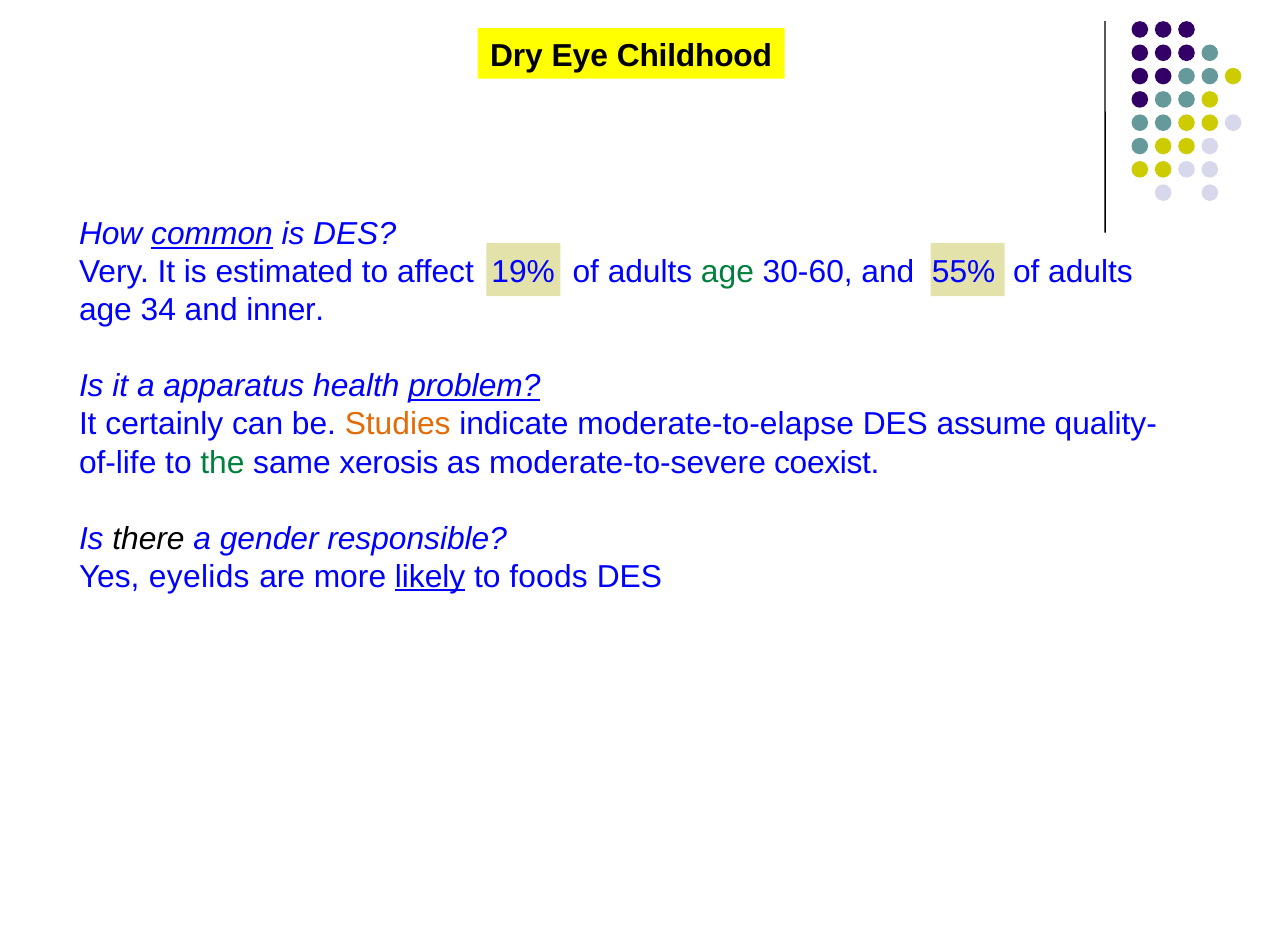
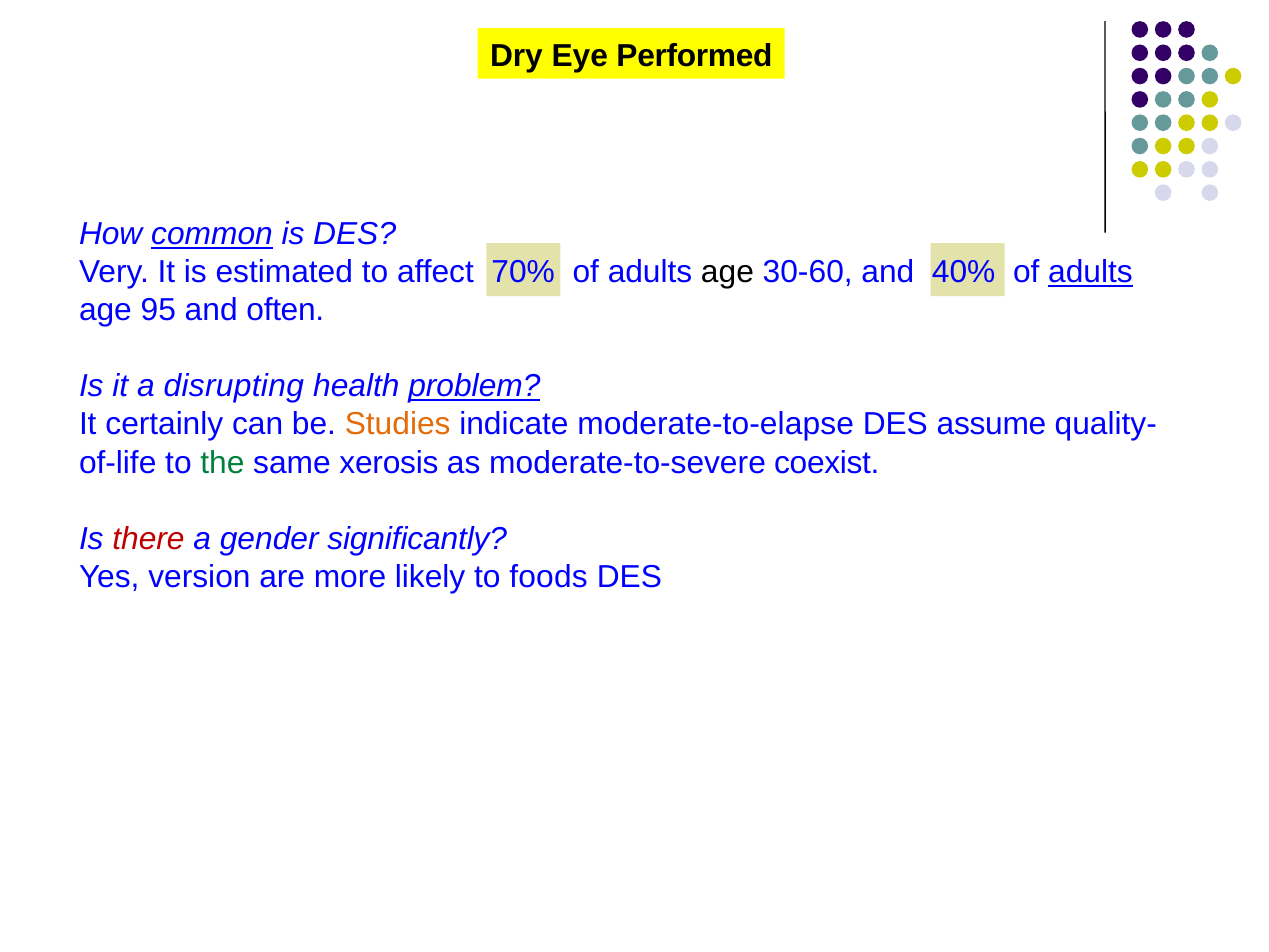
Childhood: Childhood -> Performed (694, 56)
19%: 19% -> 70% (523, 272)
age colour: green -> black (727, 272)
55%: 55% -> 40% (964, 272)
adults underline: none -> present (1090, 272)
34: 34 -> 95 (158, 310)
inner: inner -> often (285, 310)
apparatus: apparatus -> disrupting (234, 386)
there colour: black -> red (148, 539)
responsible: responsible -> significantly (417, 539)
eyelids: eyelids -> version (199, 577)
likely underline: present -> none (430, 577)
